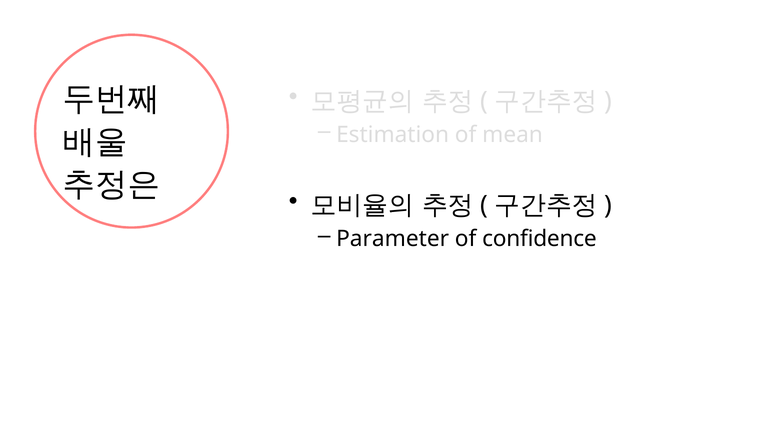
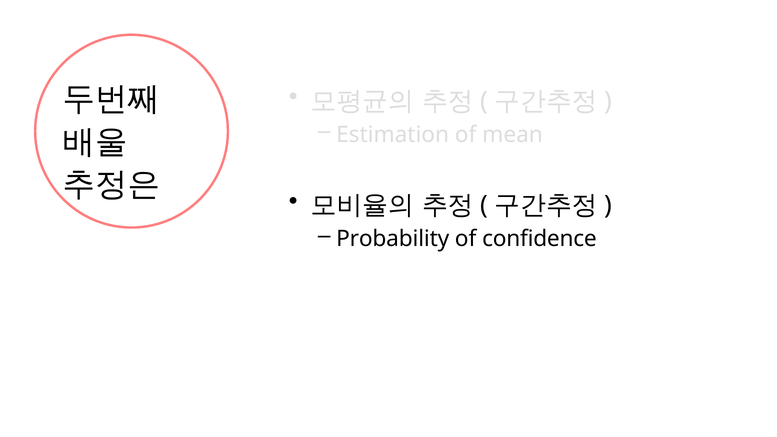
Parameter: Parameter -> Probability (393, 239)
